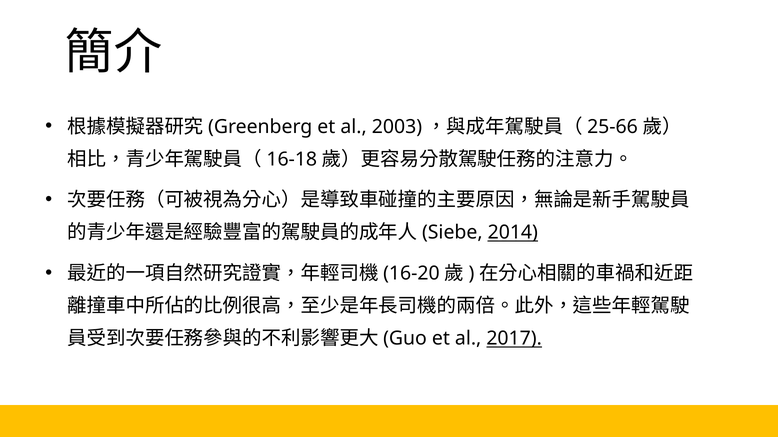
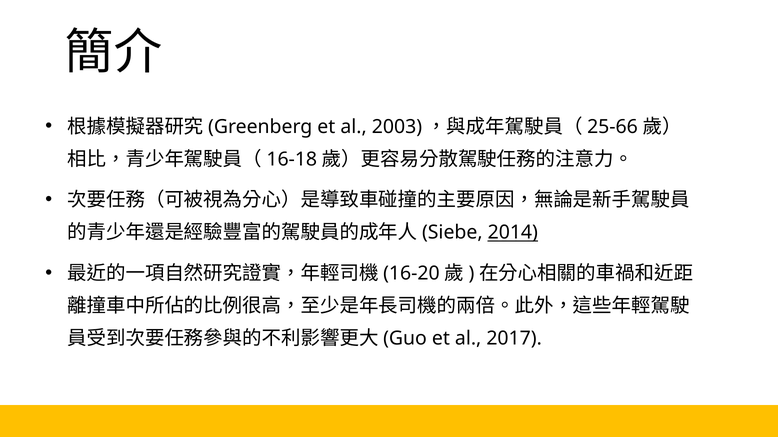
2017 underline: present -> none (514, 339)
